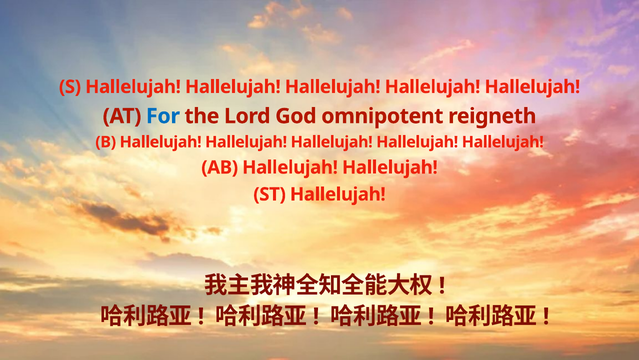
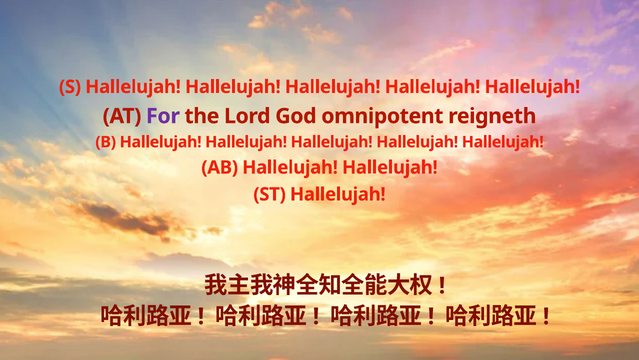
For colour: blue -> purple (163, 116)
